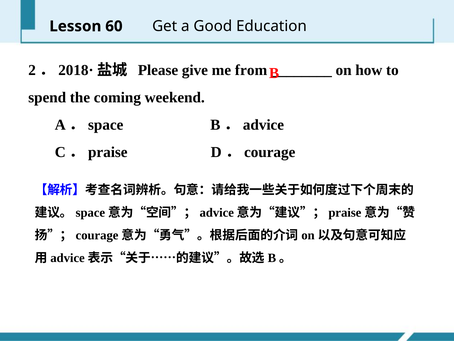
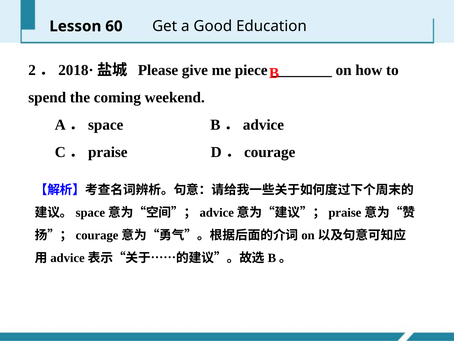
from: from -> piece (251, 70)
